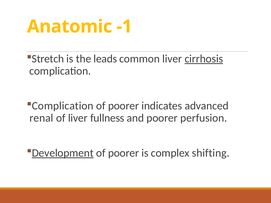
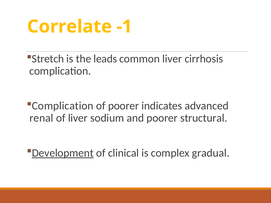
Anatomic: Anatomic -> Correlate (70, 27)
cirrhosis underline: present -> none (204, 59)
fullness: fullness -> sodium (107, 118)
perfusion: perfusion -> structural (204, 118)
poorer: poorer -> clinical (124, 153)
shifting: shifting -> gradual (211, 153)
